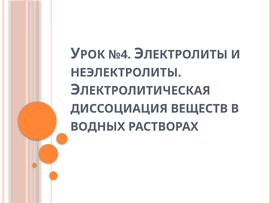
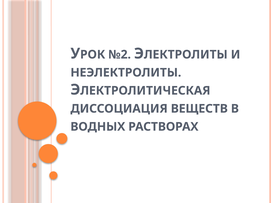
№4: №4 -> №2 (120, 55)
